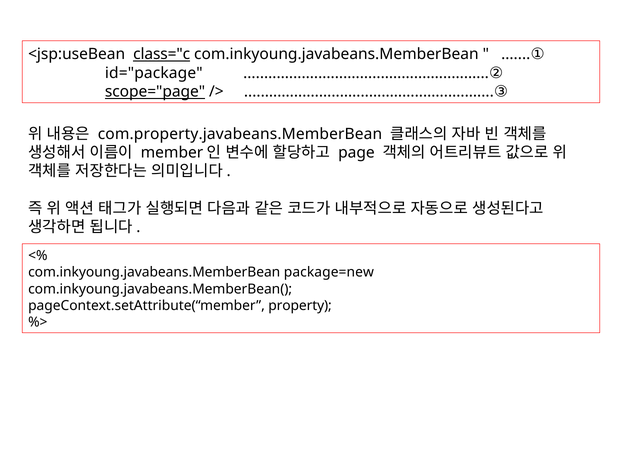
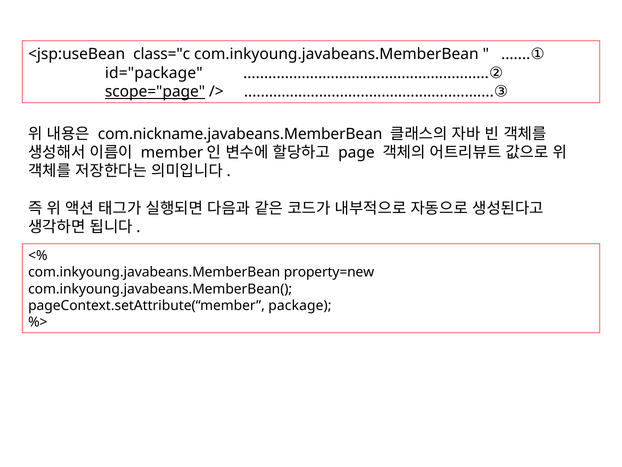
class="c underline: present -> none (162, 54)
com.property.javabeans.MemberBean: com.property.javabeans.MemberBean -> com.nickname.javabeans.MemberBean (240, 134)
package=new: package=new -> property=new (329, 272)
property: property -> package (300, 305)
